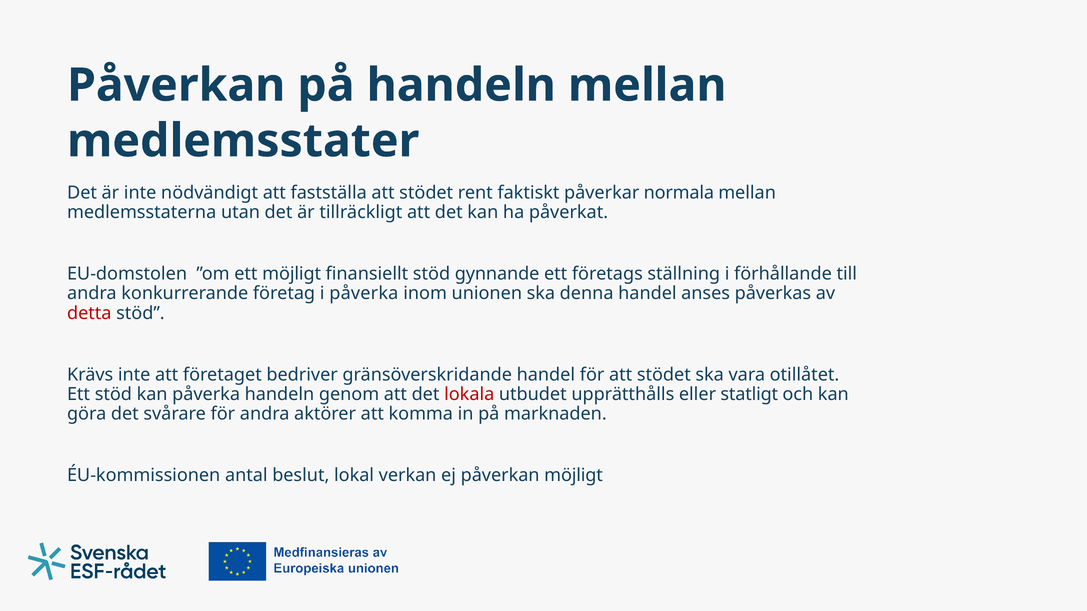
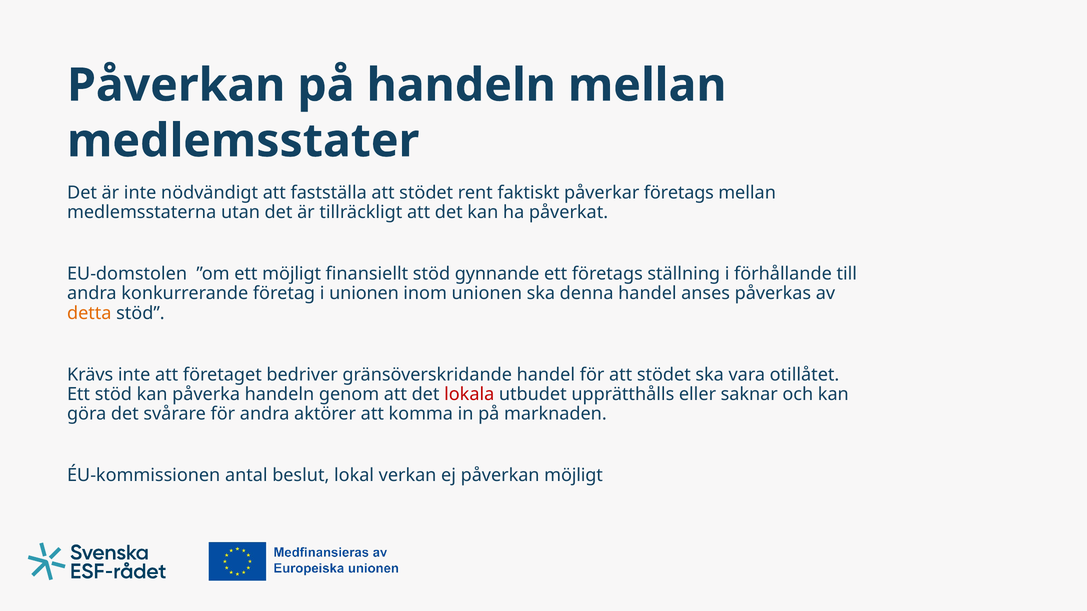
påverkar normala: normala -> företags (679, 193)
i påverka: påverka -> unionen (364, 294)
detta colour: red -> orange (89, 313)
statligt: statligt -> saknar (749, 394)
